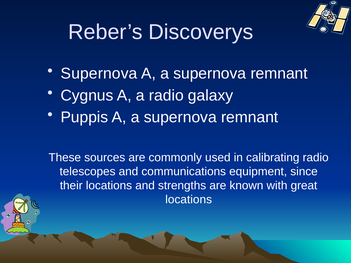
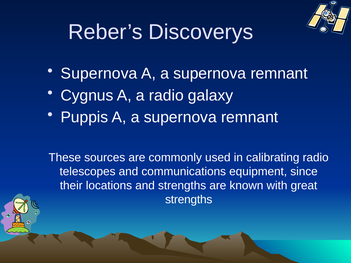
locations: locations -> strengths (189, 200)
